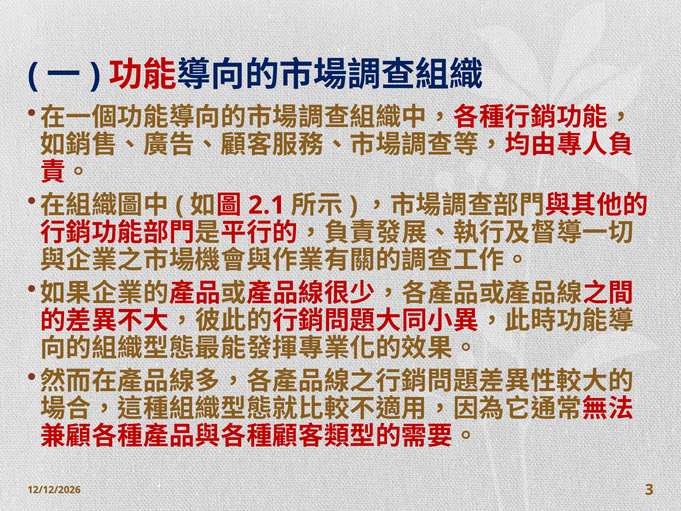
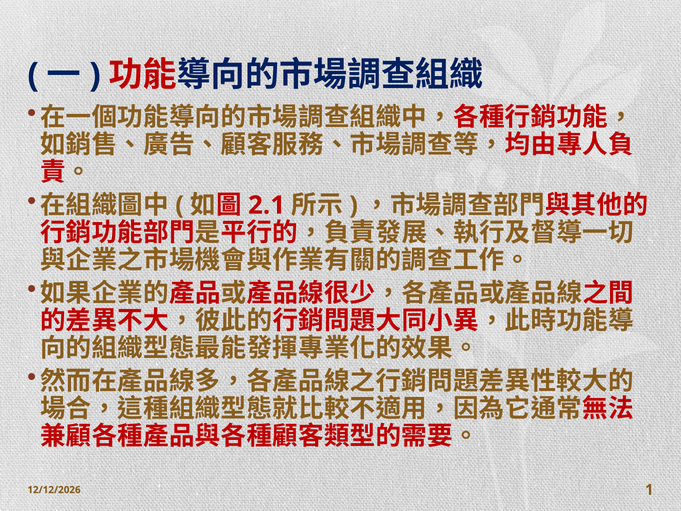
3: 3 -> 1 (649, 490)
